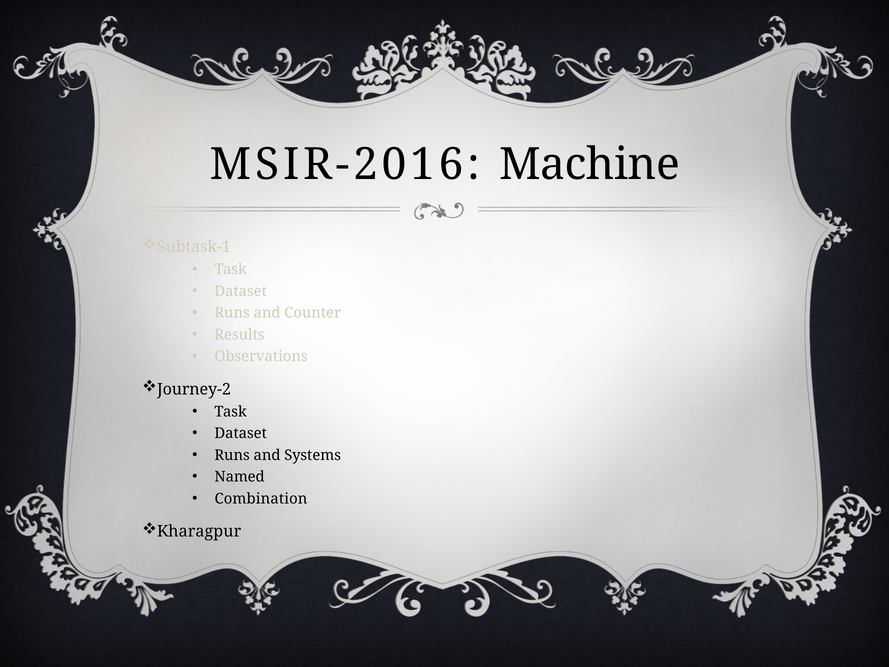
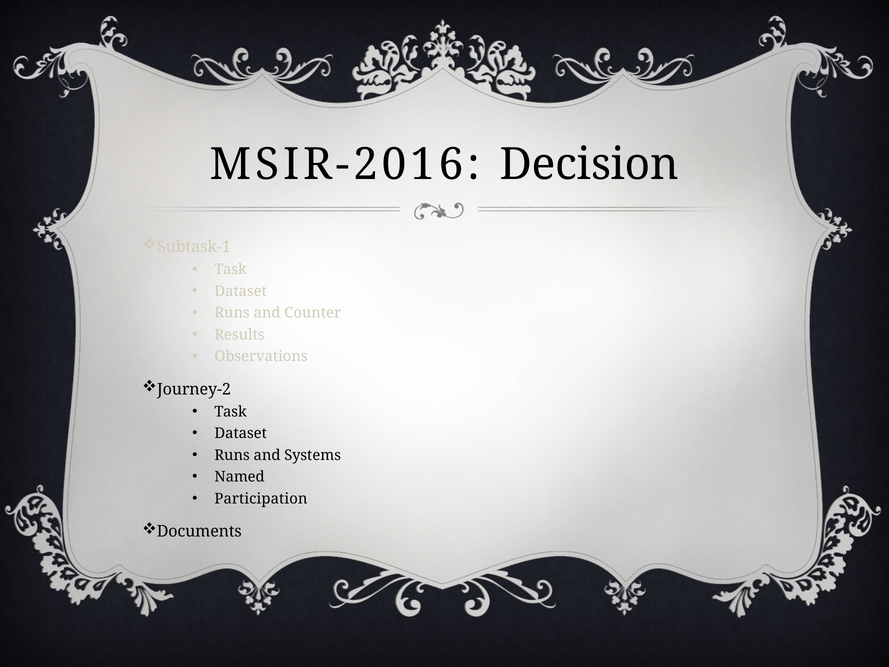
Machine: Machine -> Decision (589, 165)
Combination: Combination -> Participation (261, 498)
Kharagpur: Kharagpur -> Documents (199, 531)
